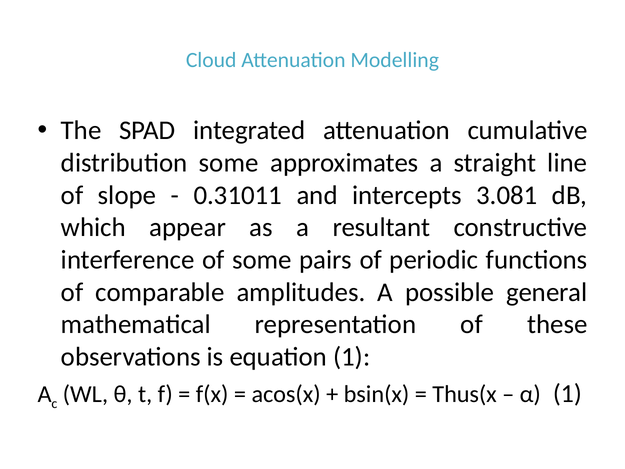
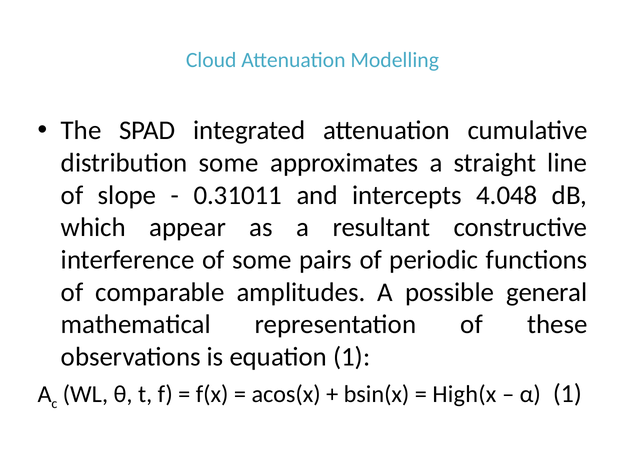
3.081: 3.081 -> 4.048 (507, 195)
Thus(x: Thus(x -> High(x (464, 394)
